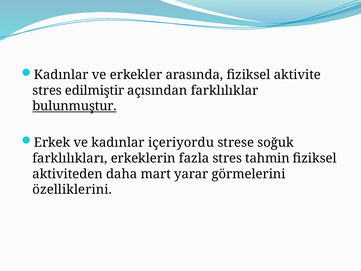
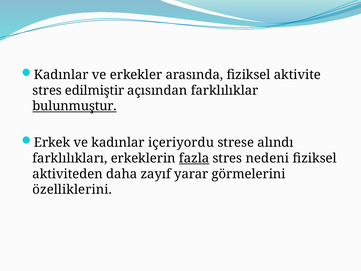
soğuk: soğuk -> alındı (276, 143)
fazla underline: none -> present (194, 158)
tahmin: tahmin -> nedeni (267, 158)
mart: mart -> zayıf (156, 174)
